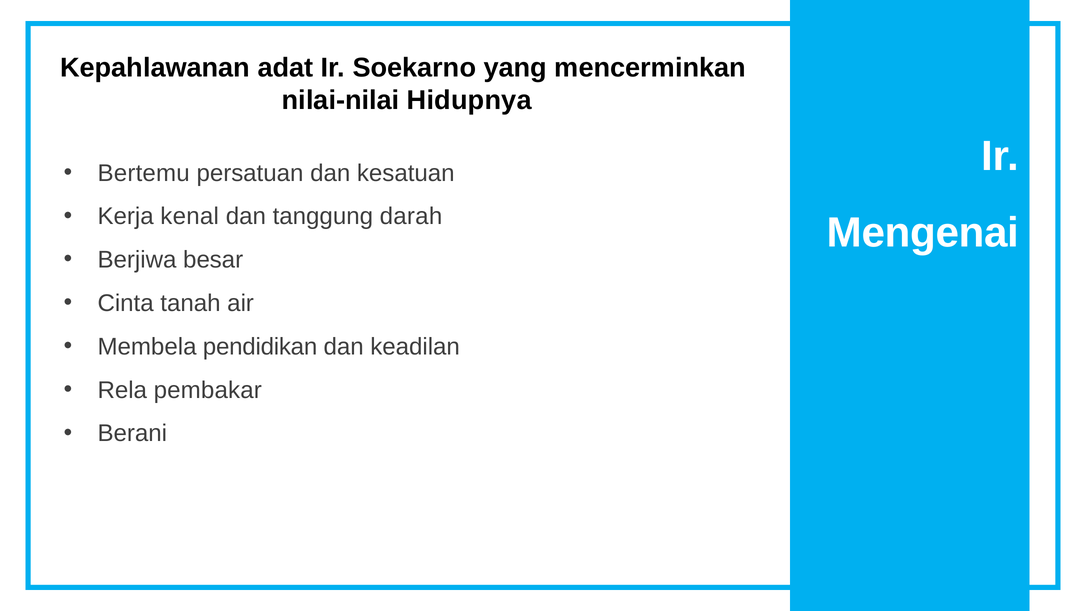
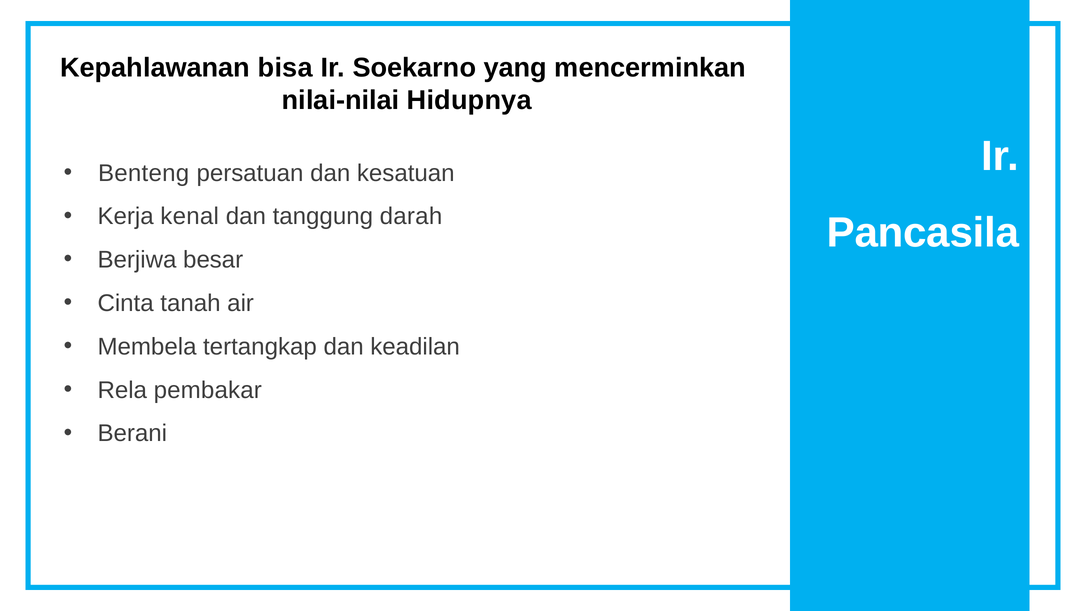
adat: adat -> bisa (285, 68)
Bertemu: Bertemu -> Benteng (144, 173)
Mengenai: Mengenai -> Pancasila (923, 233)
pendidikan: pendidikan -> tertangkap (260, 347)
